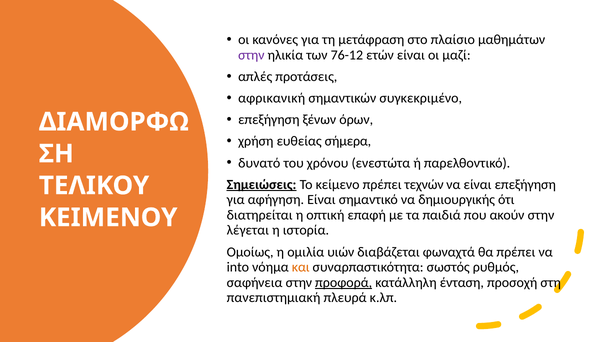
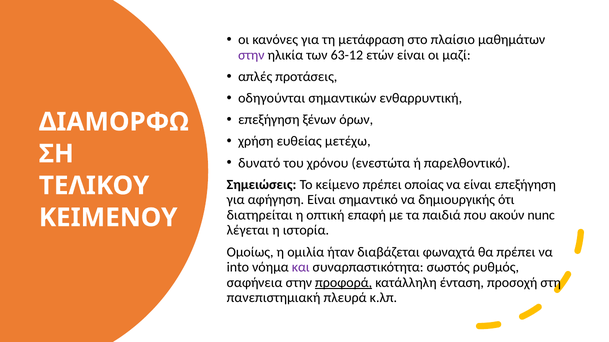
76-12: 76-12 -> 63-12 (347, 55)
αφρικανική: αφρικανική -> οδηγούνται (272, 98)
συγκεκριμένο: συγκεκριμένο -> ενθαρρυντική (421, 98)
σήμερα: σήμερα -> μετέχω (348, 142)
Σημειώσεις underline: present -> none (262, 185)
τεχνών: τεχνών -> οποίας (424, 185)
ακούν στην: στην -> nunc (541, 215)
υιών: υιών -> ήταν (341, 252)
και colour: orange -> purple (301, 268)
